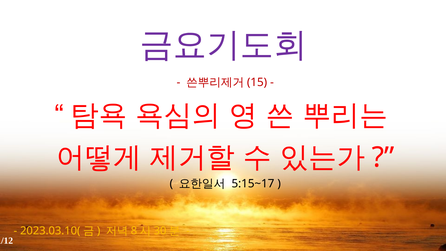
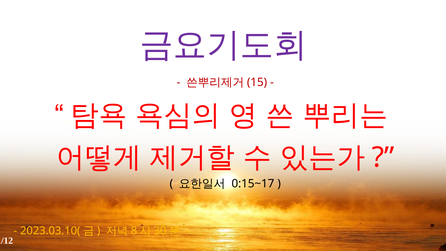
5:15~17: 5:15~17 -> 0:15~17 (253, 183)
